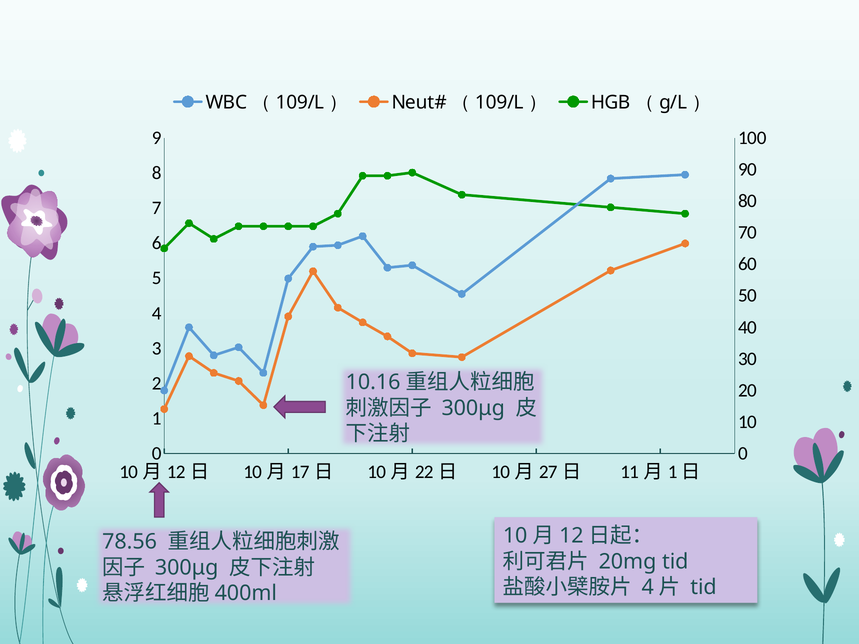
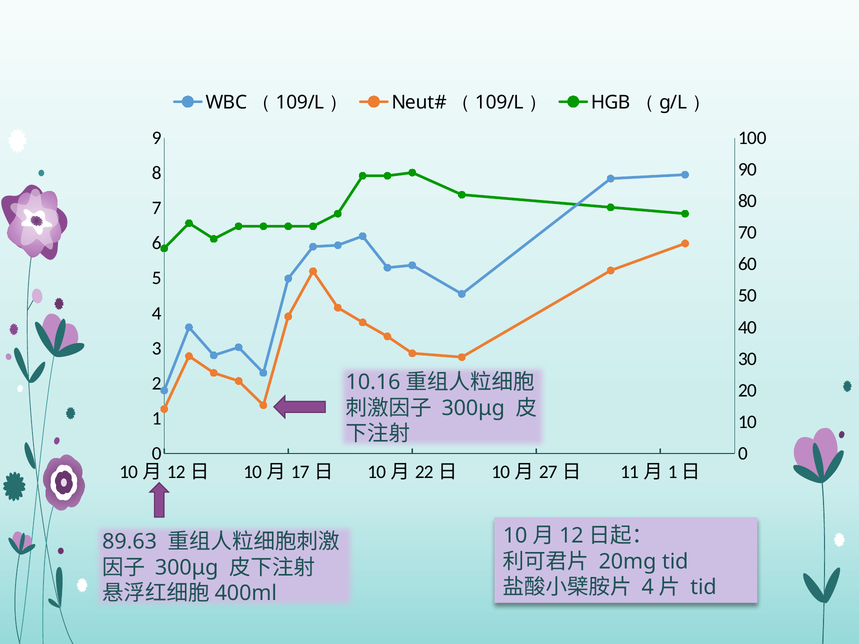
78.56: 78.56 -> 89.63 (130, 542)
